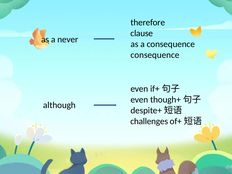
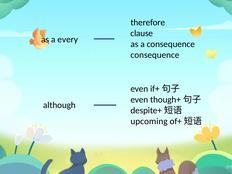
never: never -> every (68, 39)
challenges: challenges -> upcoming (149, 121)
